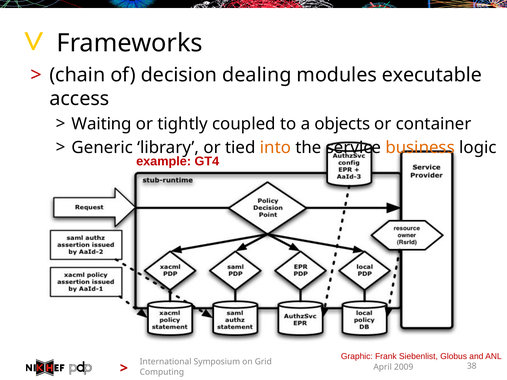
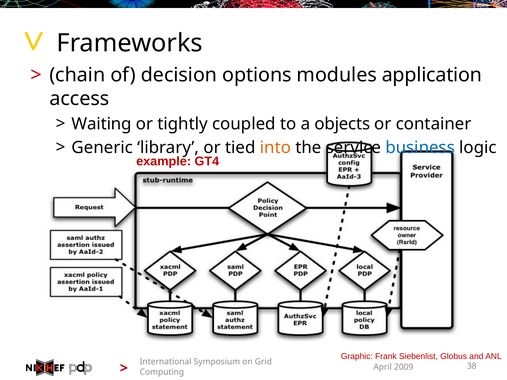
dealing: dealing -> options (257, 75)
executable: executable -> application (432, 75)
business colour: orange -> blue (420, 148)
